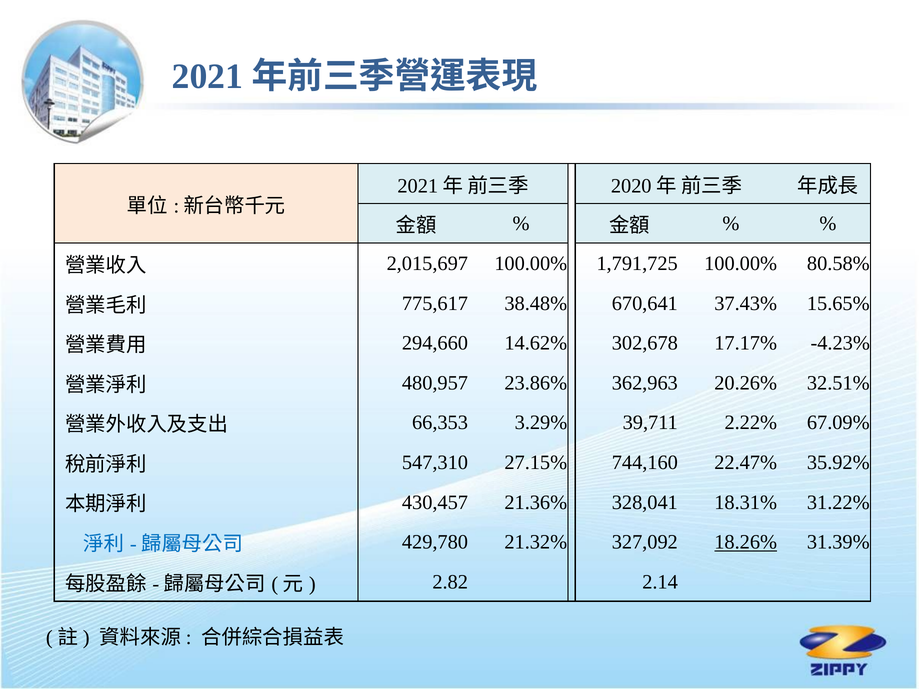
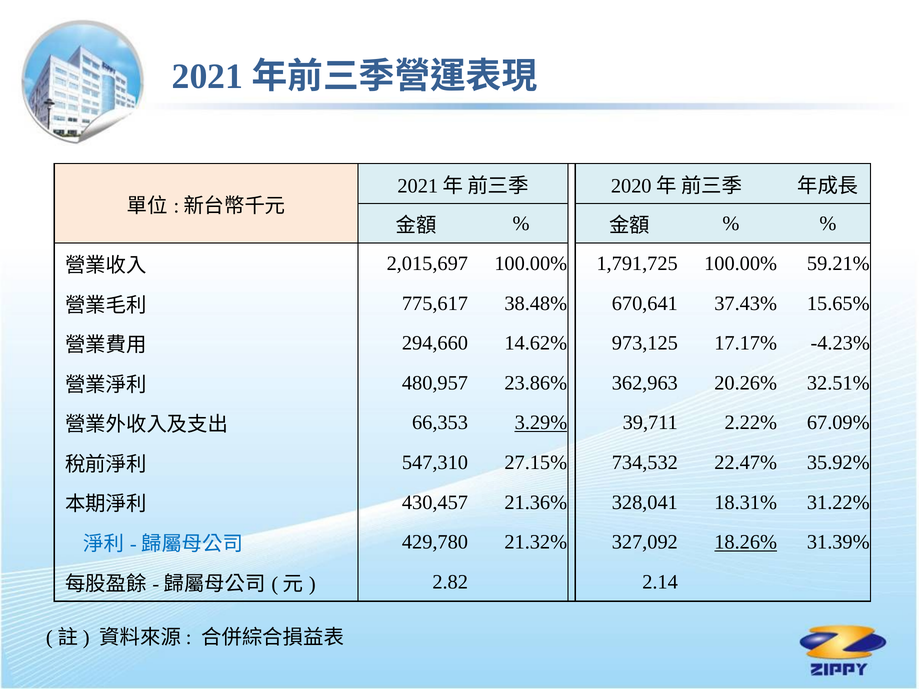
80.58%: 80.58% -> 59.21% (838, 264)
302,678: 302,678 -> 973,125 (645, 343)
3.29% underline: none -> present (541, 423)
744,160: 744,160 -> 734,532 (645, 463)
